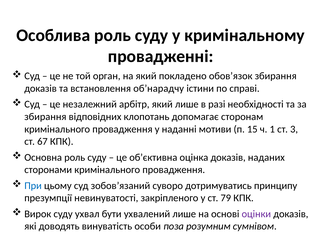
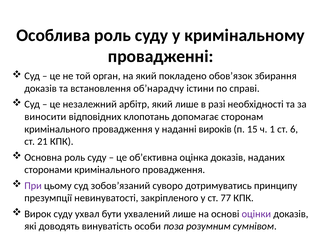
збирання: збирання -> виносити (45, 117)
мотиви: мотиви -> вироків (215, 129)
3: 3 -> 6 (294, 129)
67: 67 -> 21 (42, 142)
При colour: blue -> purple (33, 186)
79: 79 -> 77 (226, 198)
